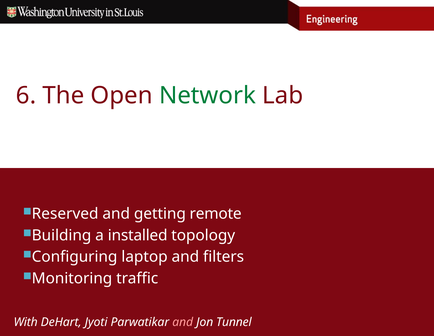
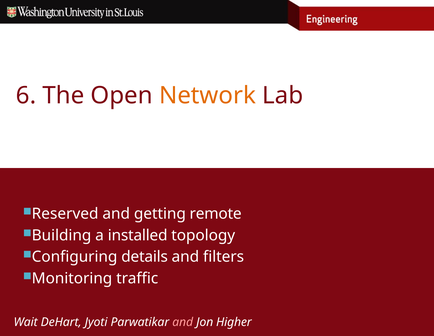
Network colour: green -> orange (208, 95)
laptop: laptop -> details (145, 256)
With: With -> Wait (26, 321)
Tunnel: Tunnel -> Higher (234, 321)
